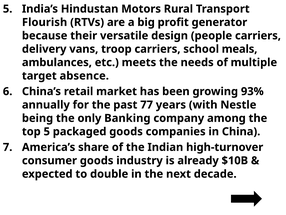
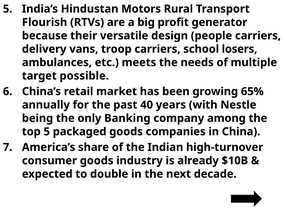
meals: meals -> losers (240, 49)
absence: absence -> possible (84, 76)
93%: 93% -> 65% (252, 91)
77: 77 -> 40 (147, 105)
